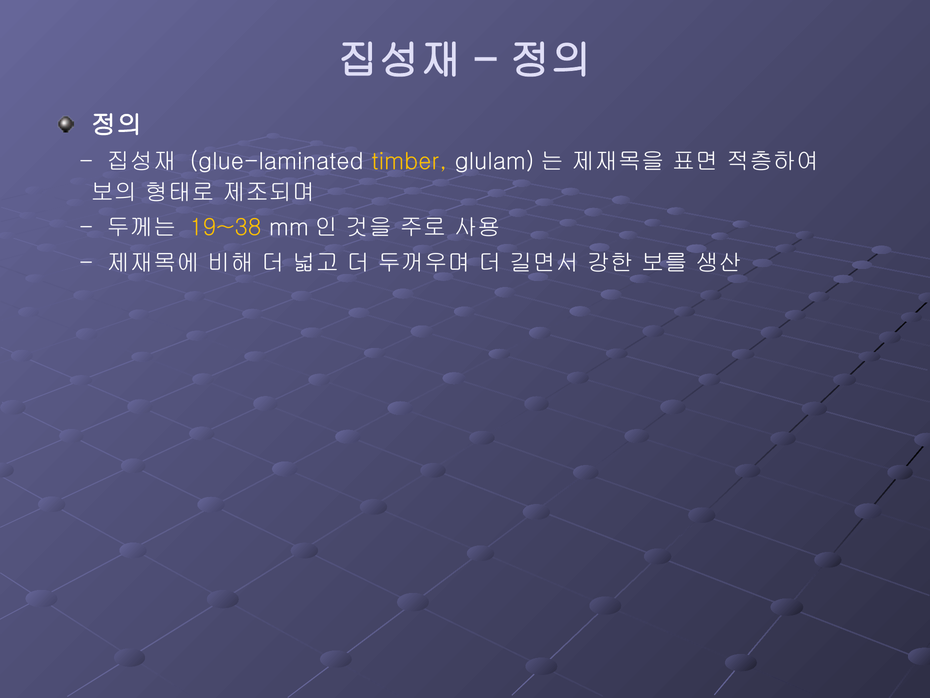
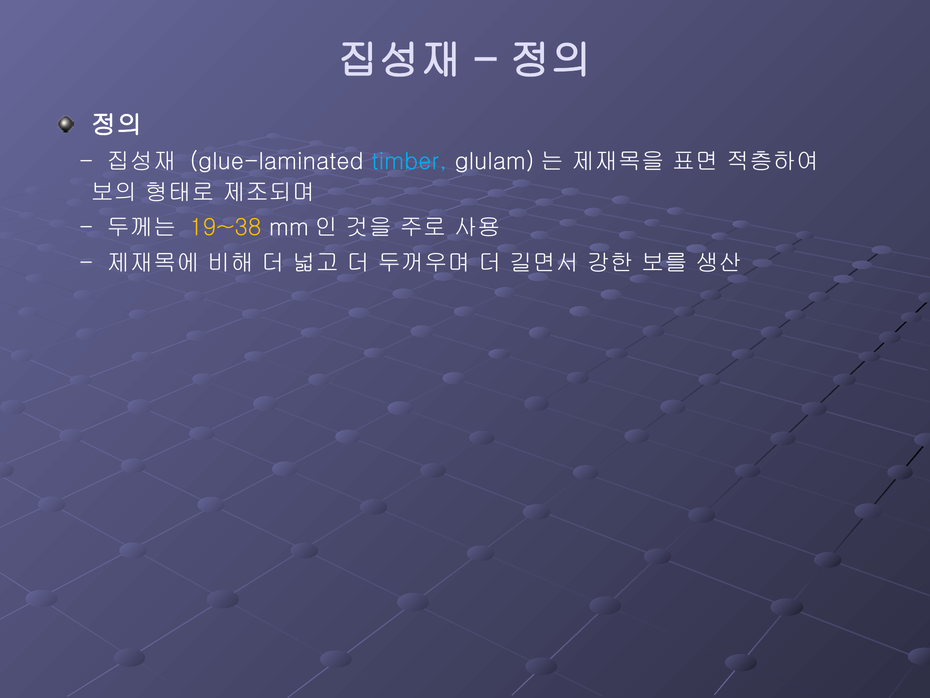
timber colour: yellow -> light blue (409, 162)
